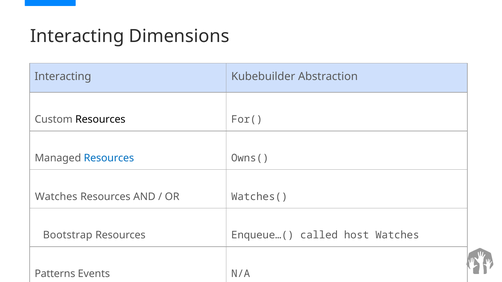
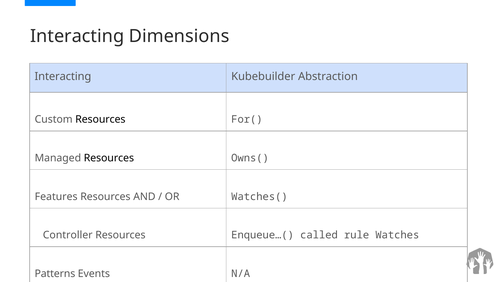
Resources colour: blue -> black (109, 158)
Watches: Watches -> Features (56, 197)
Bootstrap: Bootstrap -> Controller (68, 235)
host: host -> rule (357, 235)
